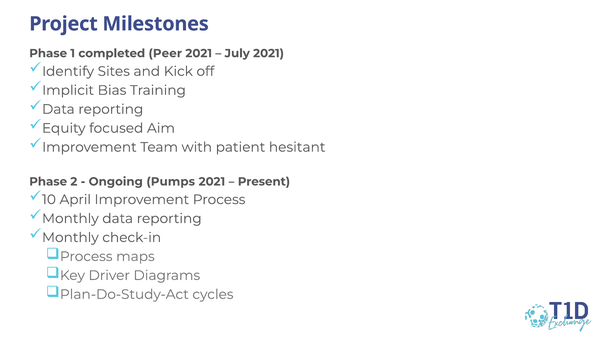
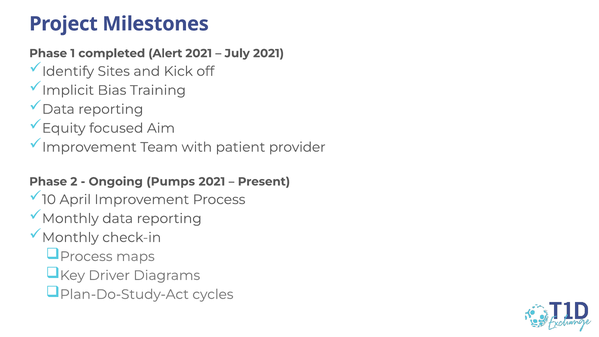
Peer: Peer -> Alert (165, 53)
hesitant: hesitant -> provider (297, 147)
